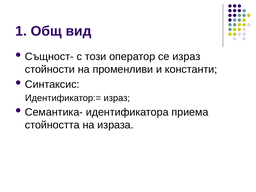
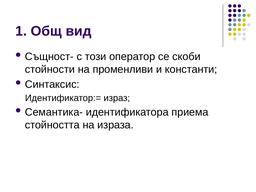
се израз: израз -> скоби (186, 57)
